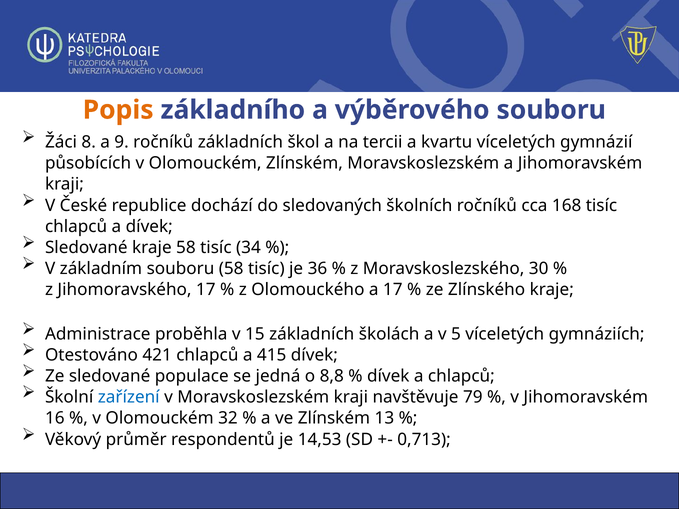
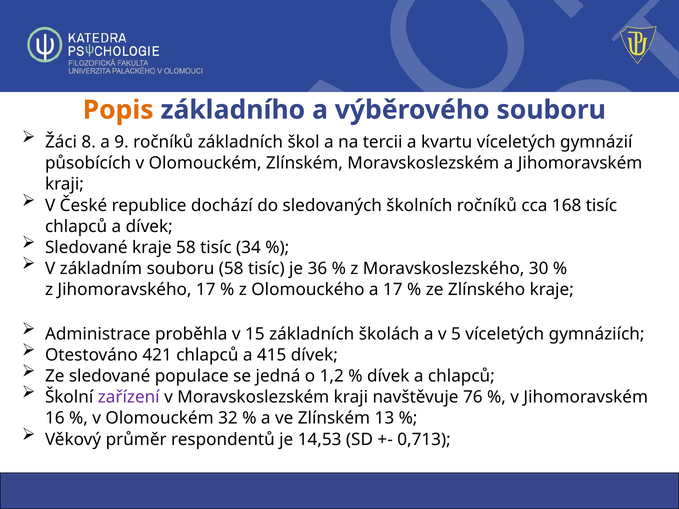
8,8: 8,8 -> 1,2 (332, 376)
zařízení colour: blue -> purple (129, 397)
79: 79 -> 76 (473, 397)
